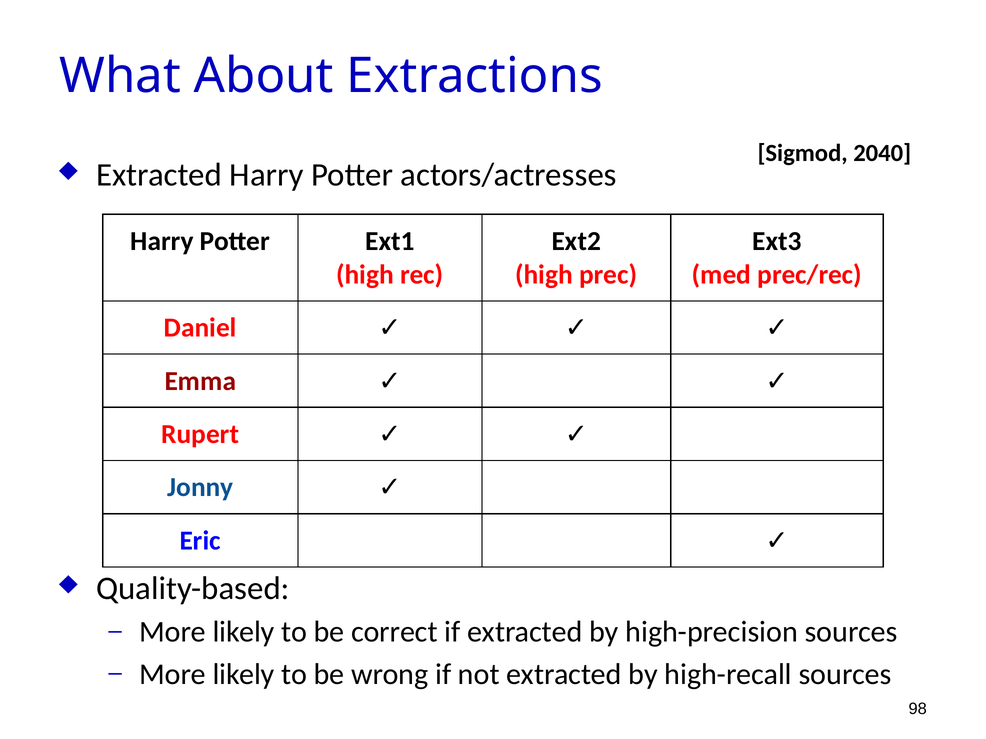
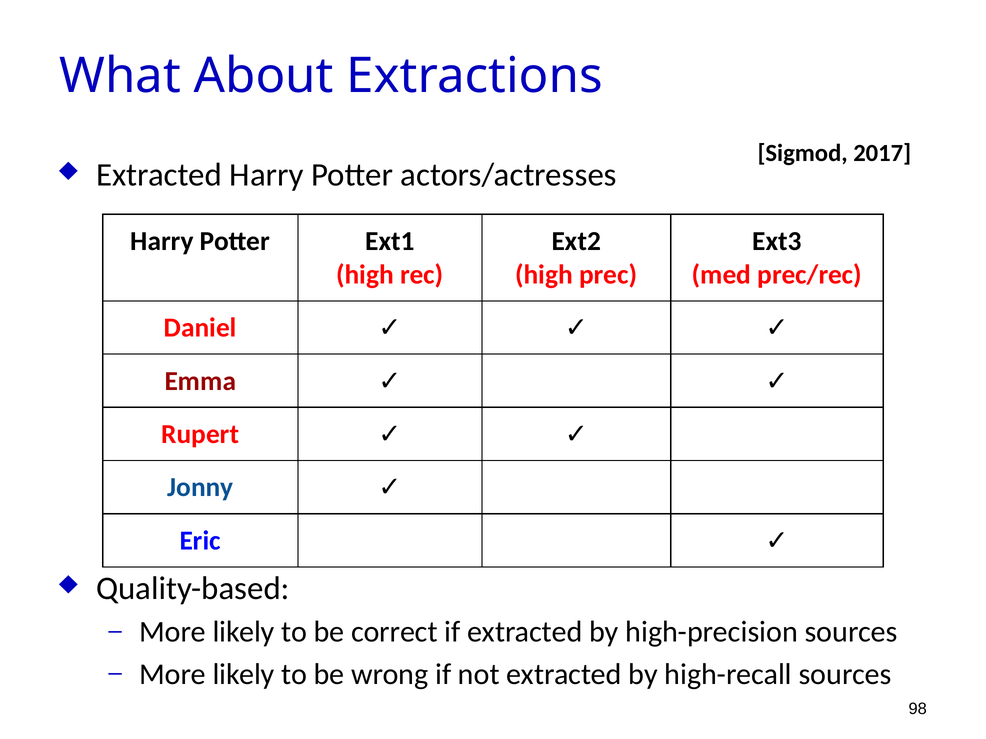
2040: 2040 -> 2017 (882, 153)
